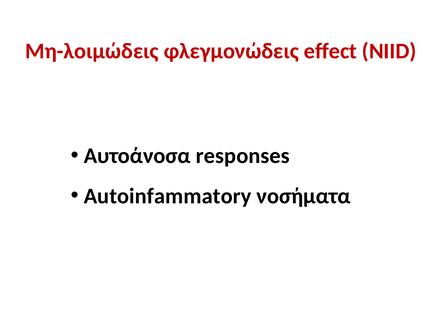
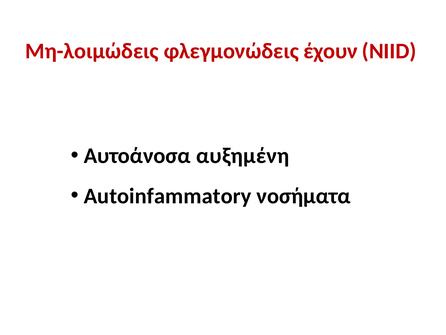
effect: effect -> έχουν (330, 51)
responses: responses -> αυξημένη (243, 156)
